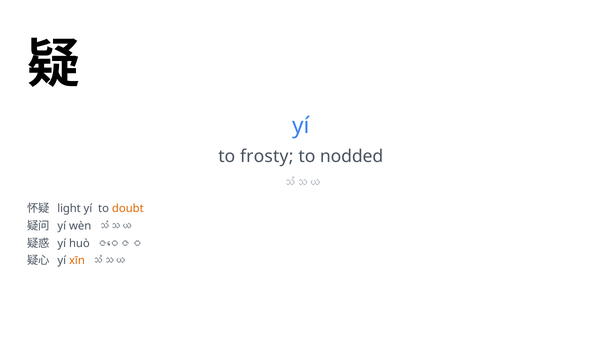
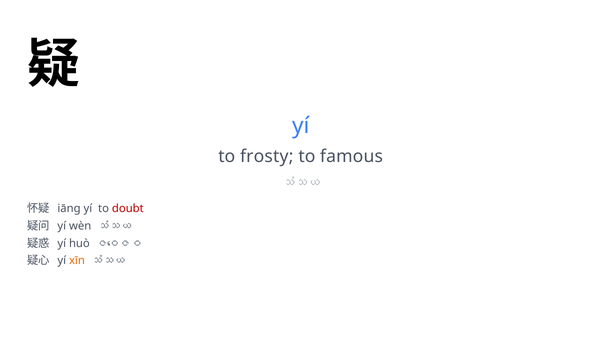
nodded: nodded -> famous (351, 156)
light: light -> iāng (69, 209)
doubt colour: orange -> red (128, 209)
